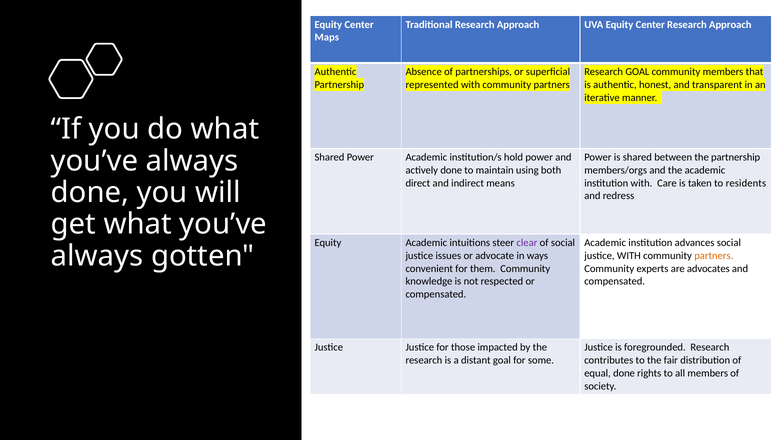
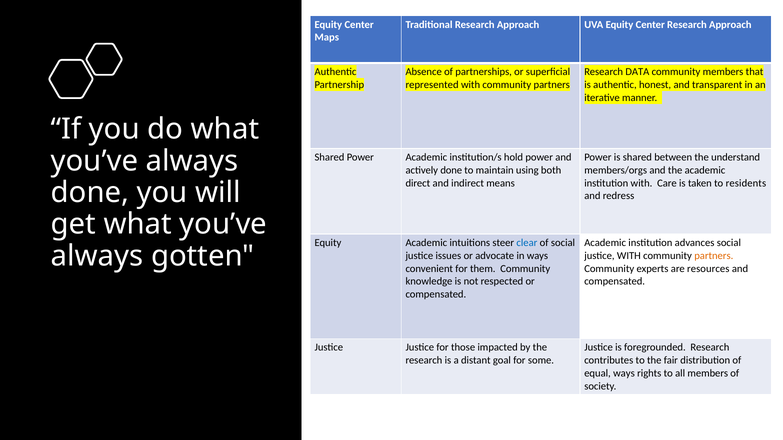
Research GOAL: GOAL -> DATA (637, 72)
the partnership: partnership -> understand (736, 157)
clear colour: purple -> blue (527, 243)
advocates: advocates -> resources (708, 269)
equal done: done -> ways (624, 373)
